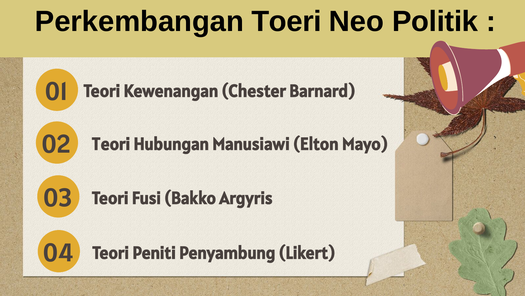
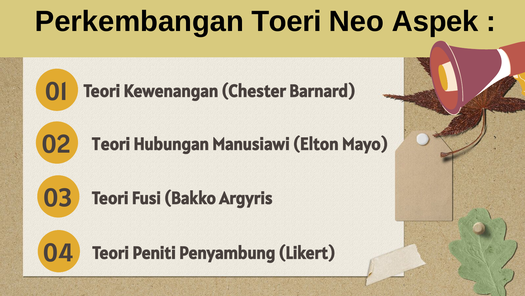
Politik: Politik -> Aspek (435, 21)
